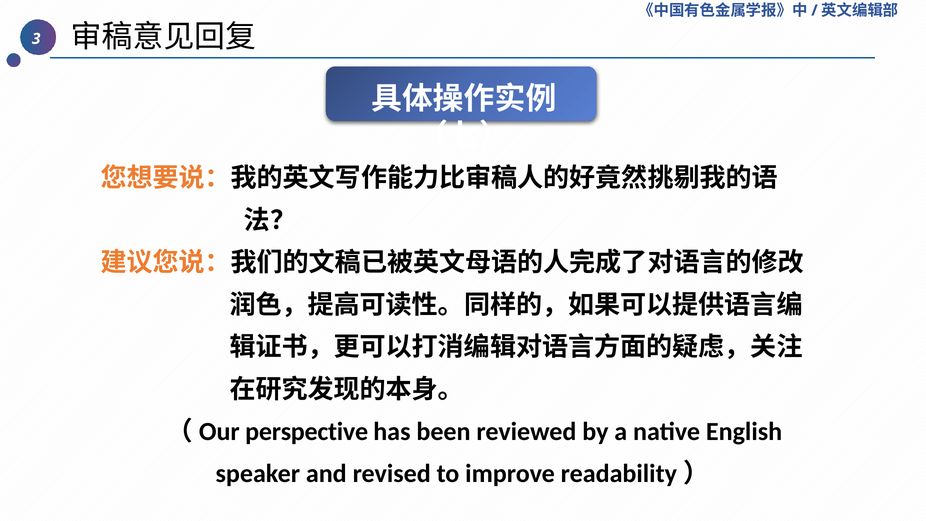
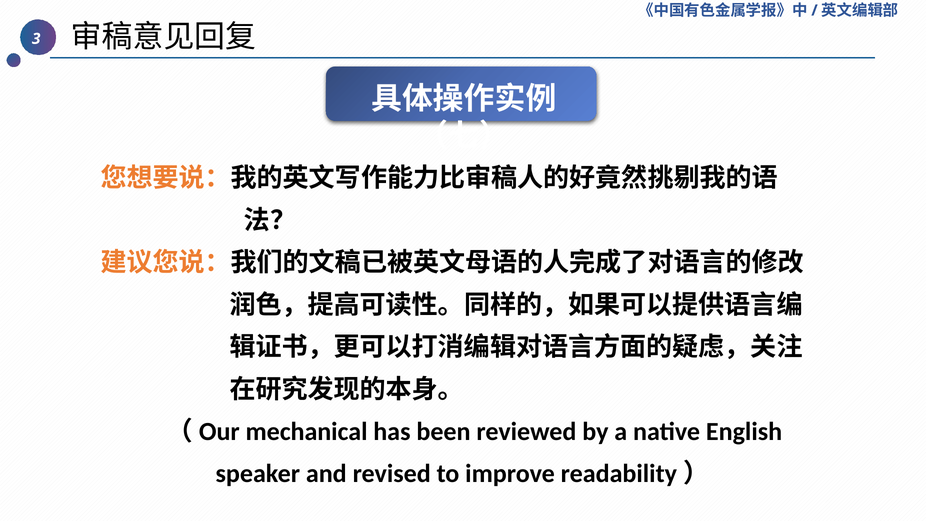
perspective: perspective -> mechanical (307, 432)
